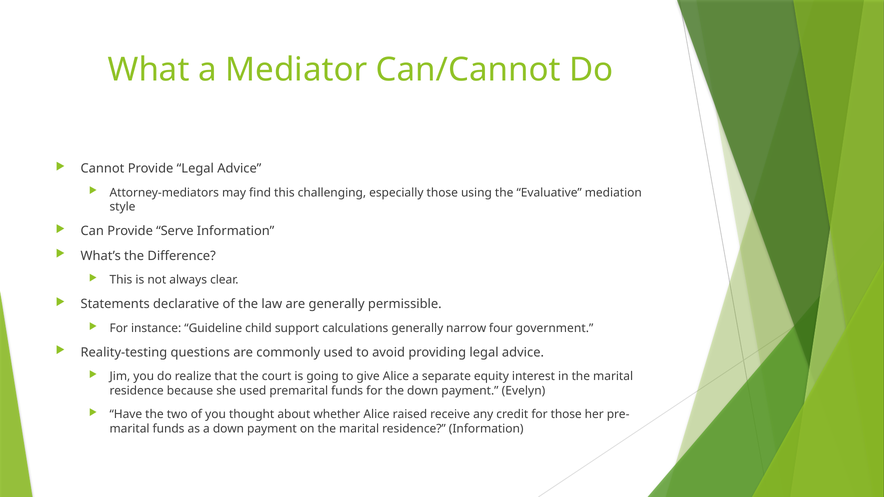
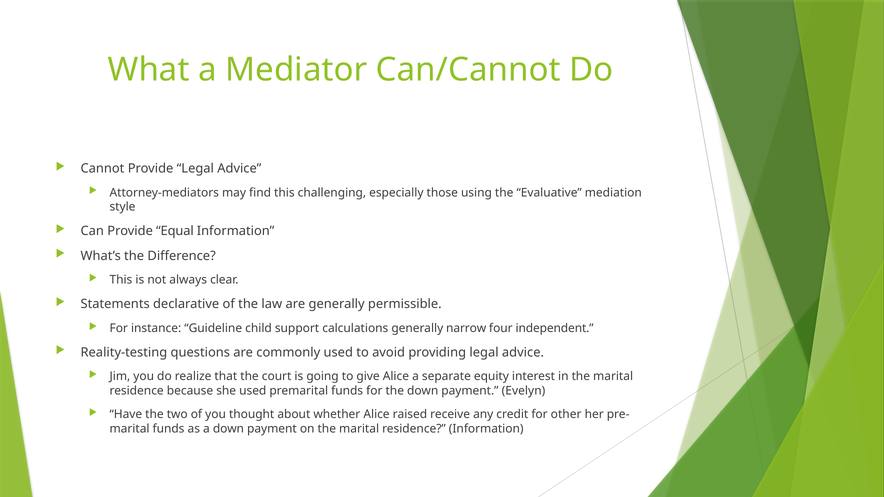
Serve: Serve -> Equal (175, 231)
government: government -> independent (555, 328)
for those: those -> other (566, 415)
